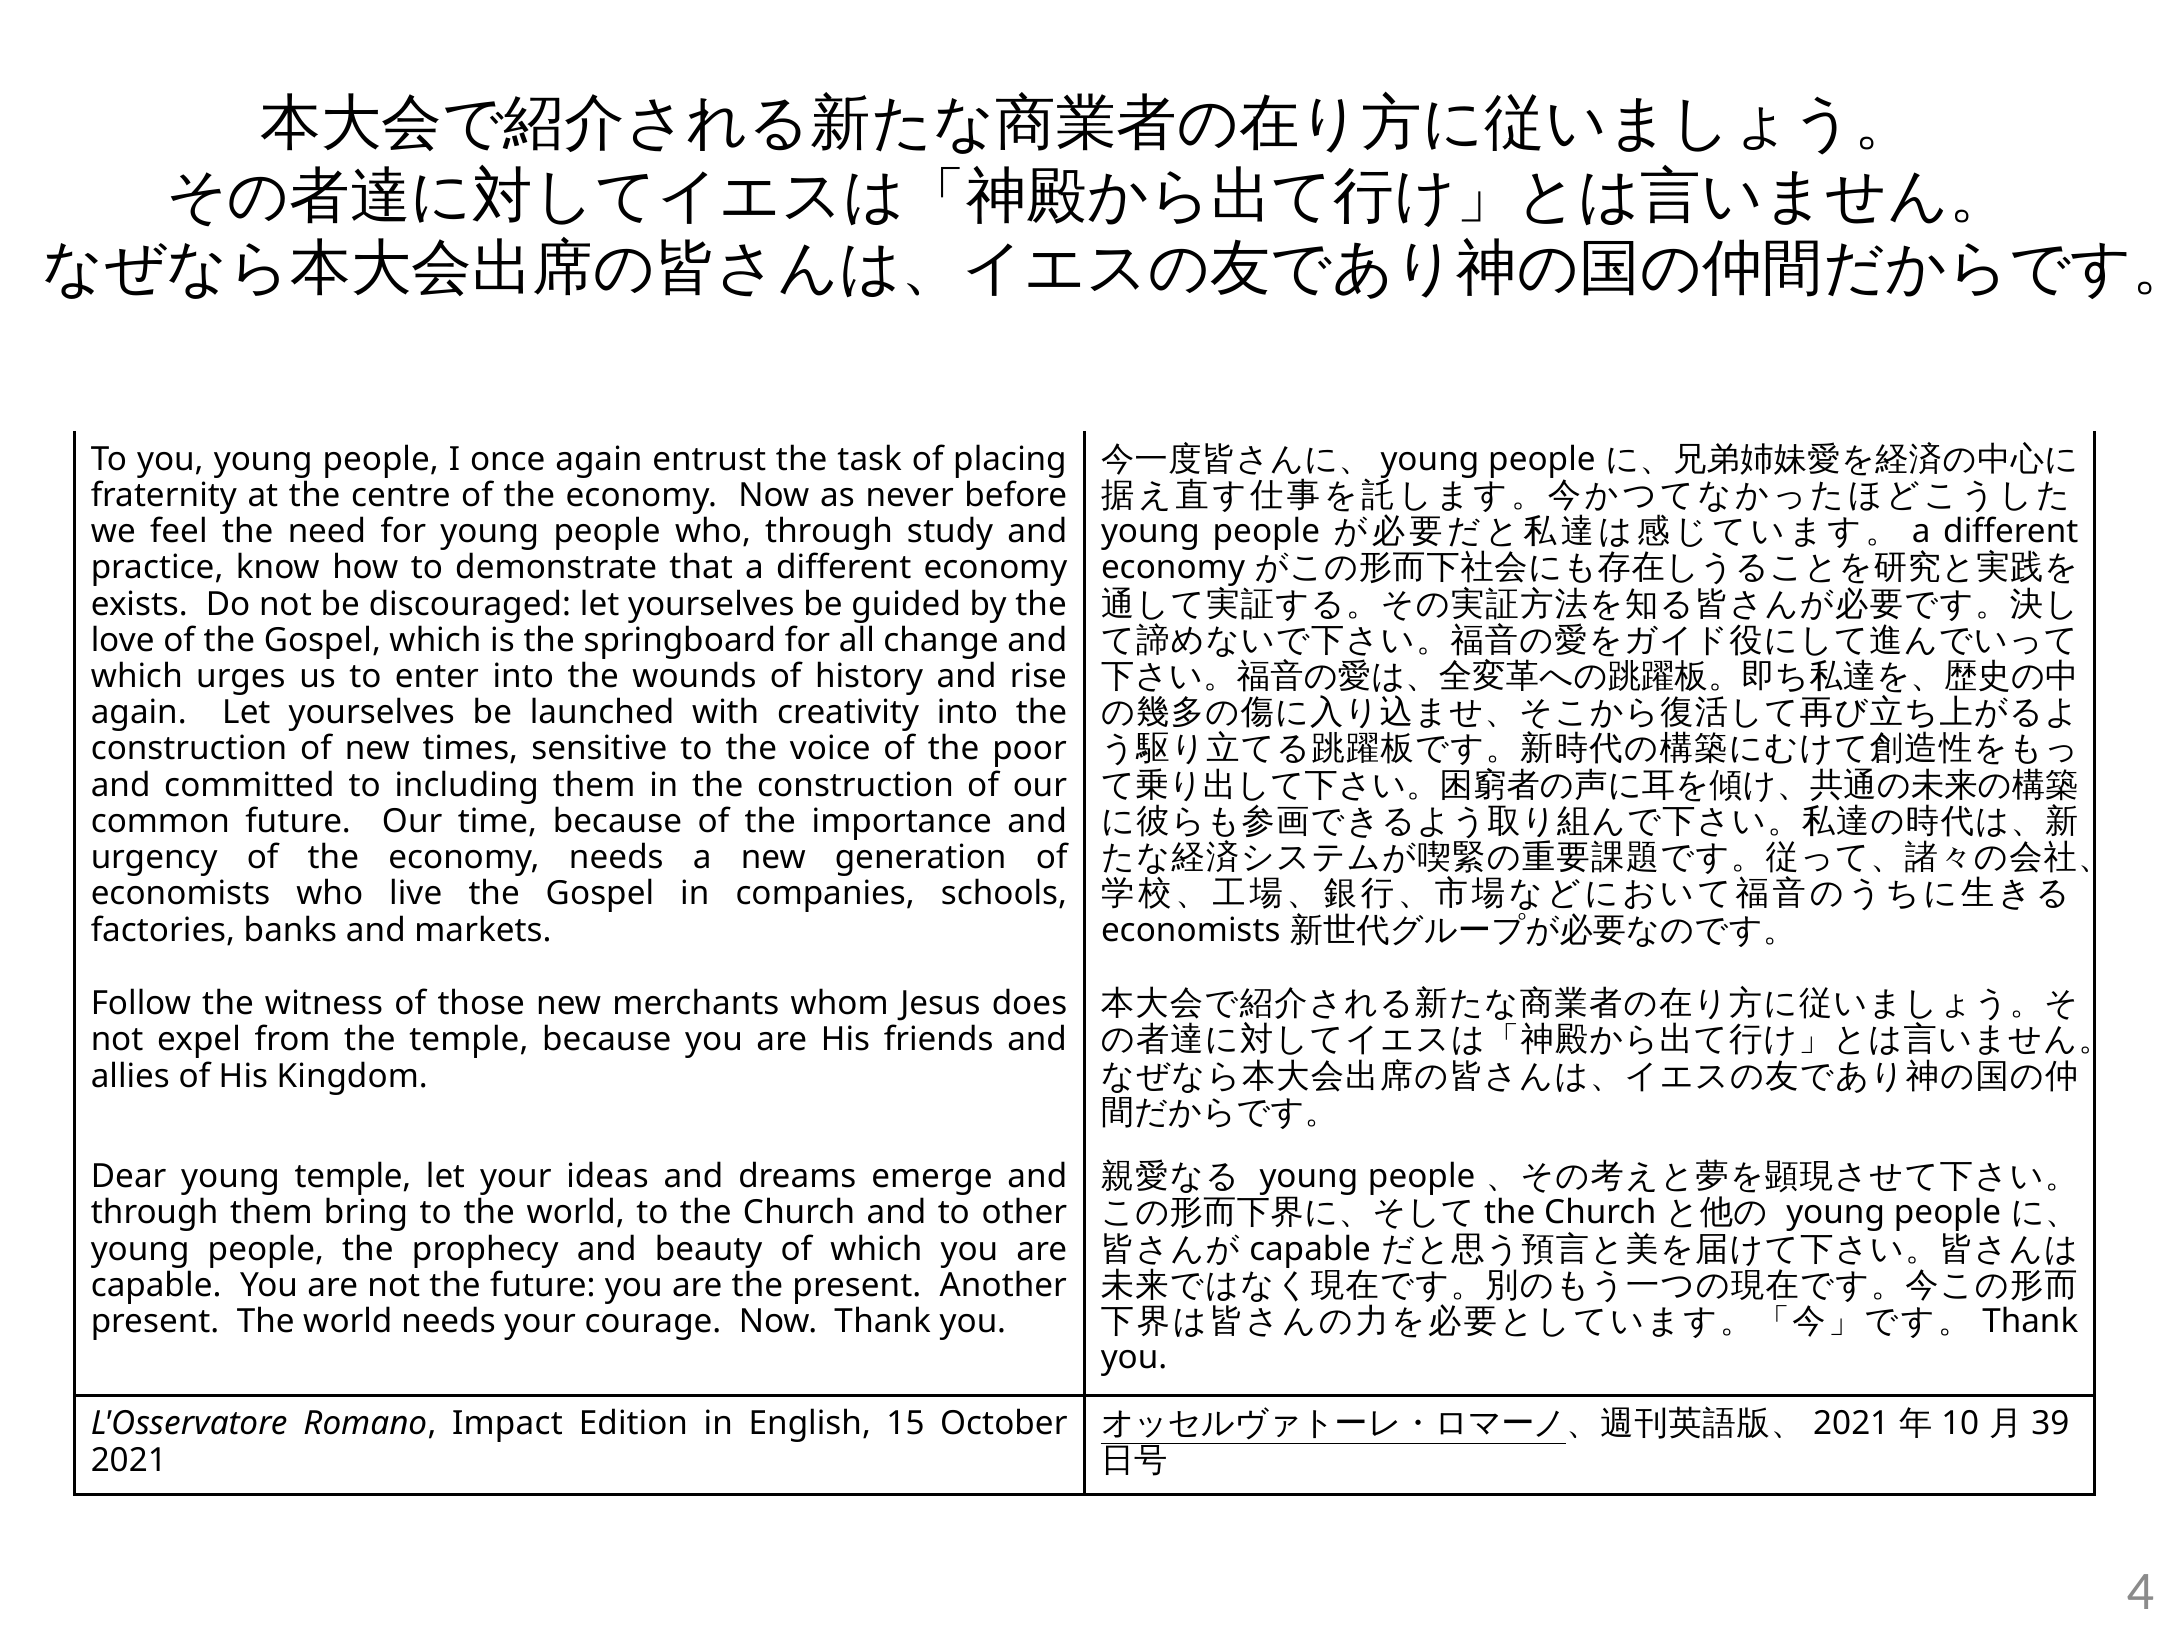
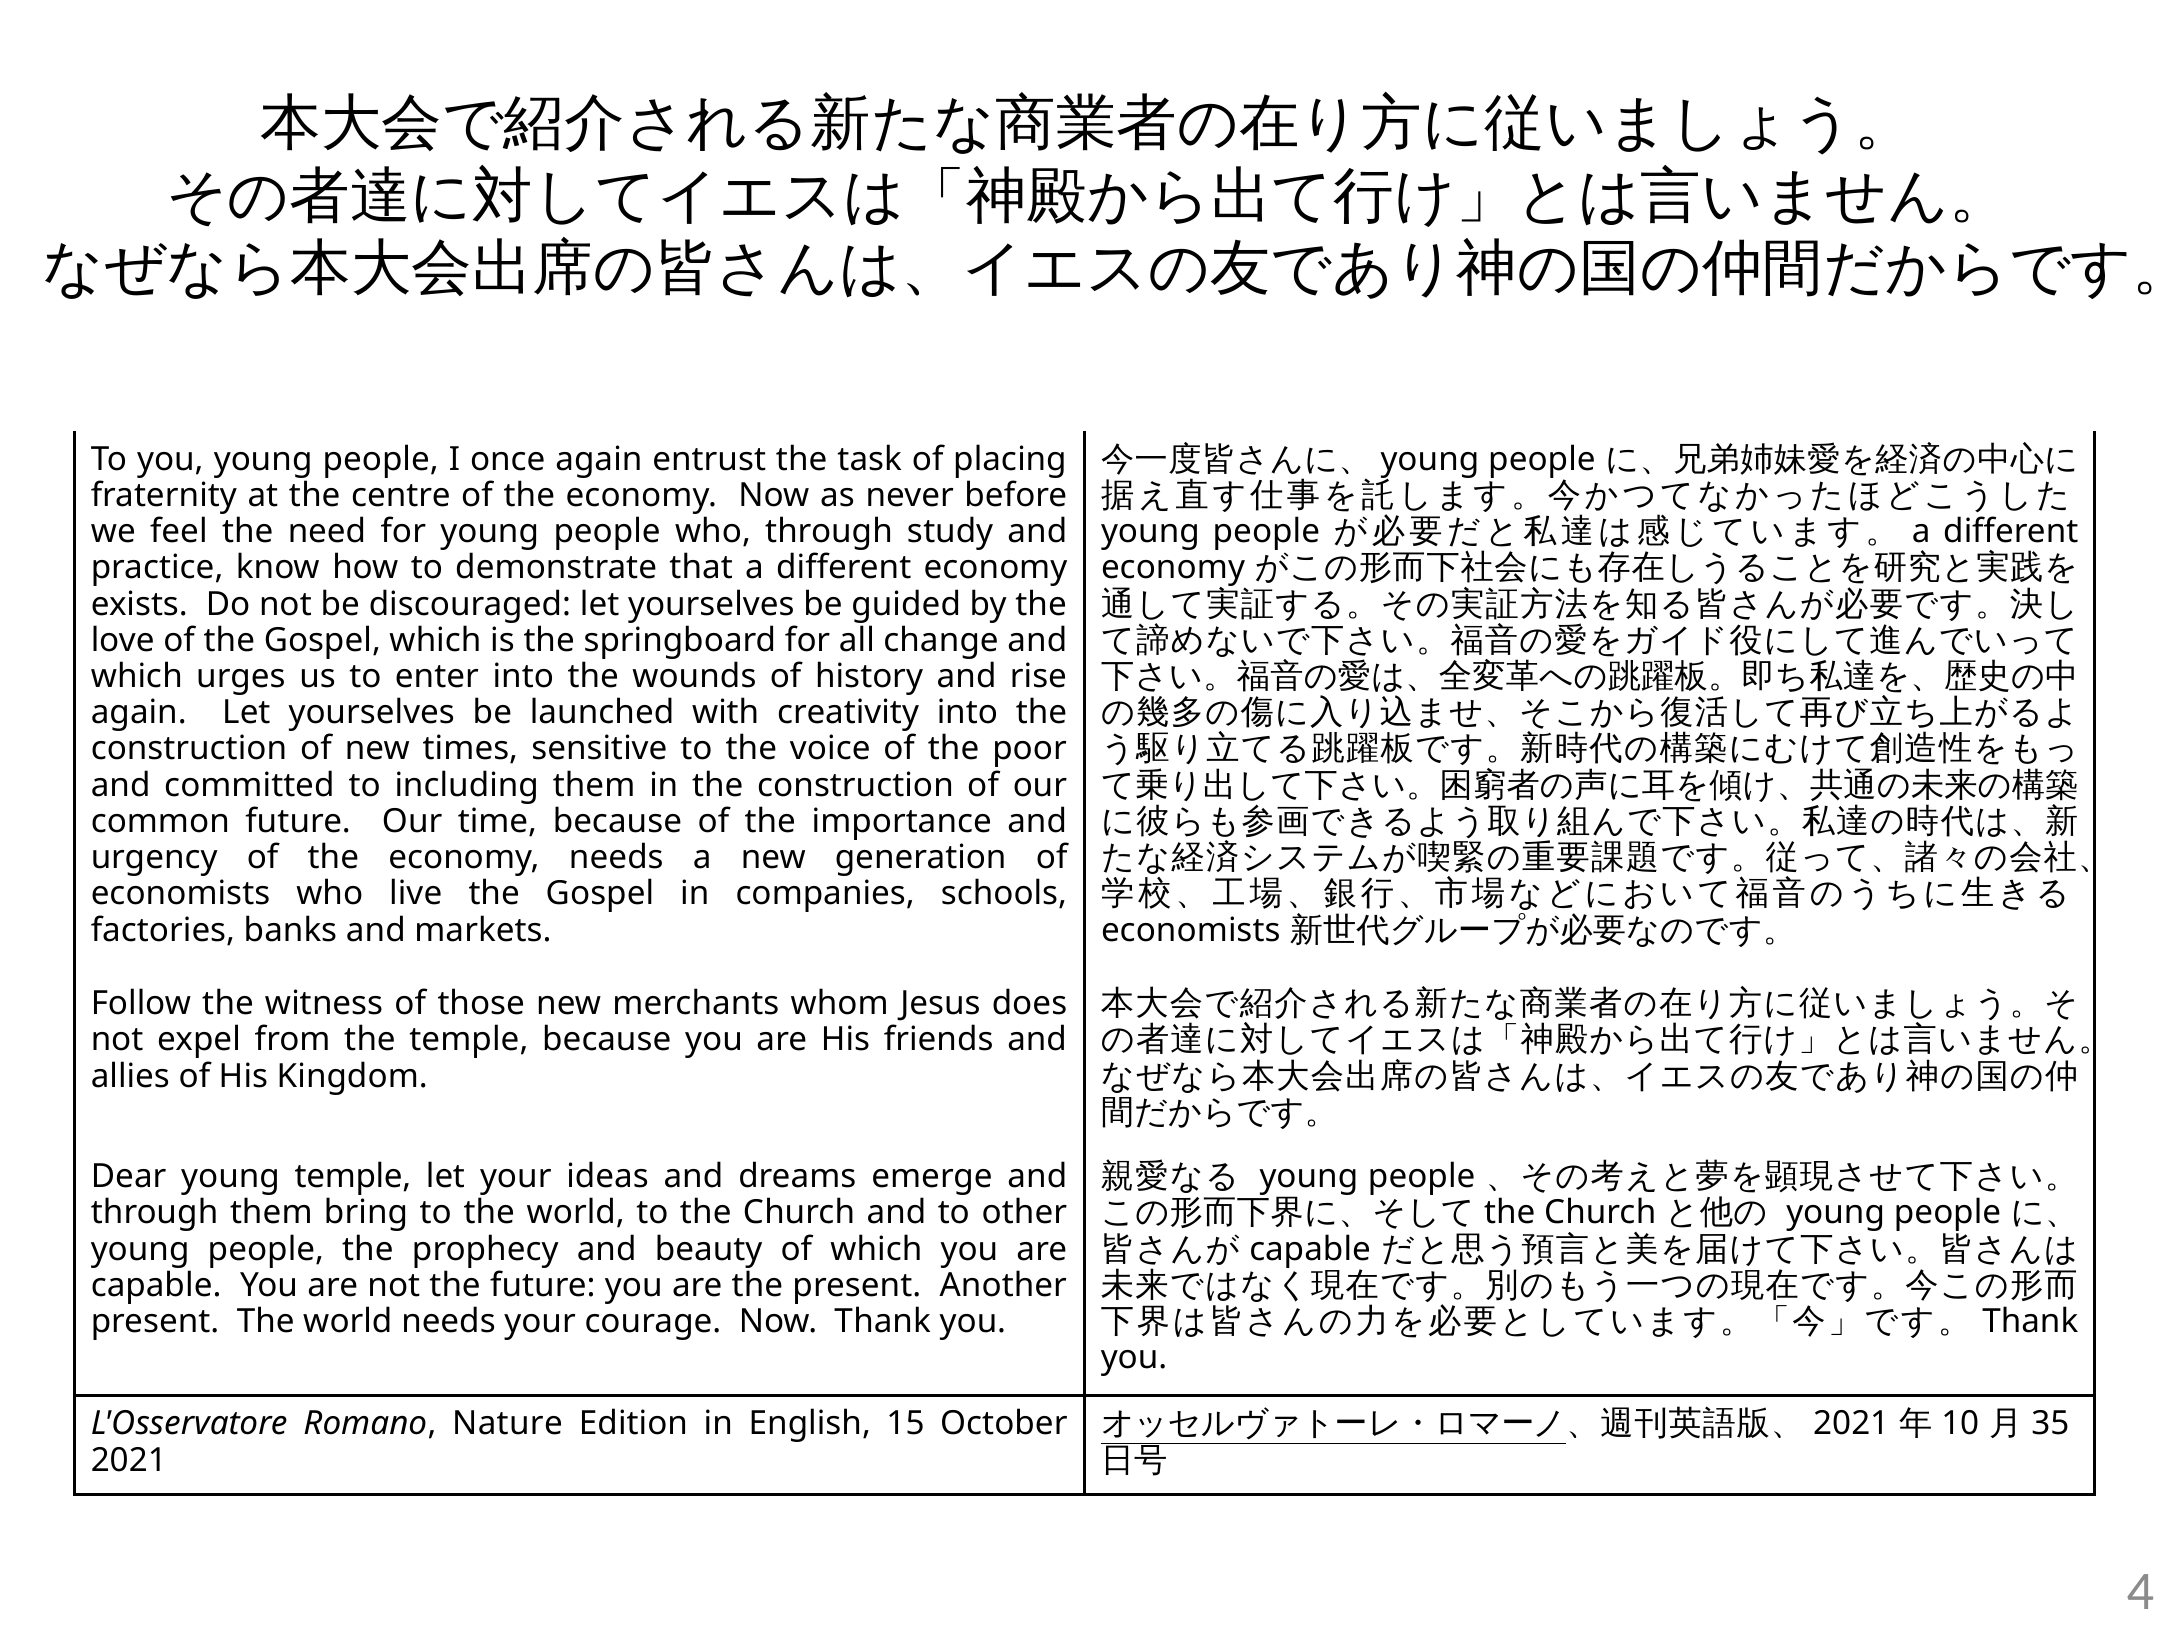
39: 39 -> 35 (2050, 1424)
Impact: Impact -> Nature (507, 1424)
